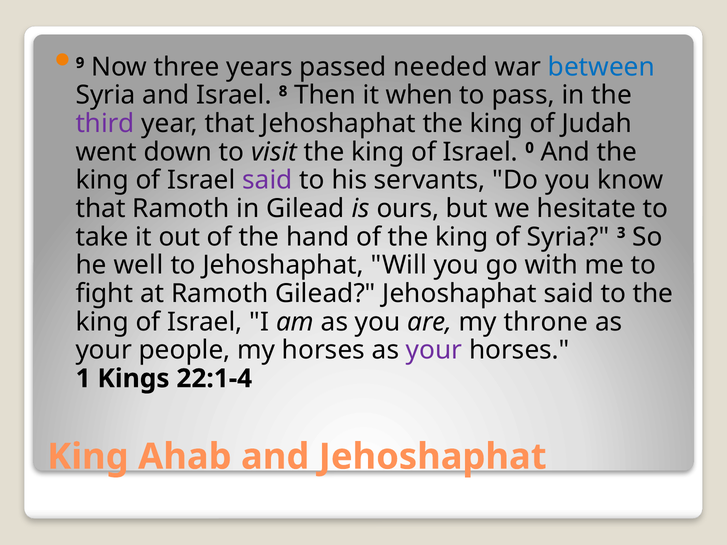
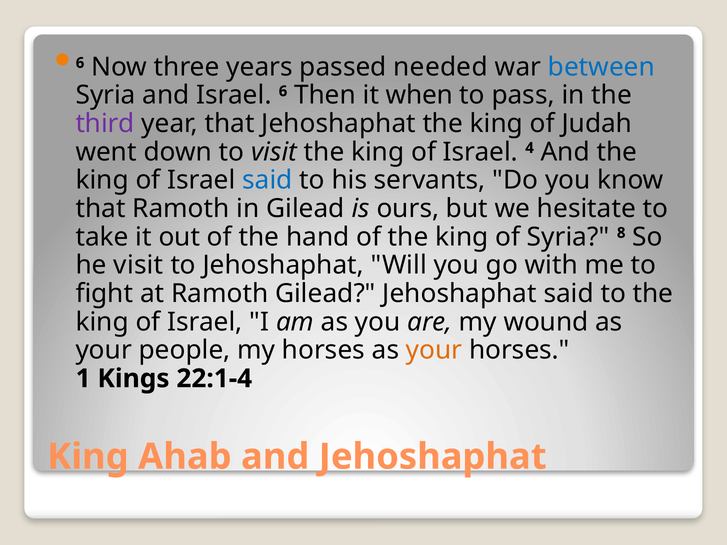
9: 9 -> 6 (80, 63)
Israel 8: 8 -> 6 (283, 91)
0: 0 -> 4 (530, 148)
said colour: purple -> blue (267, 180)
3: 3 -> 8 (621, 233)
he well: well -> visit (138, 265)
throne: throne -> wound (546, 322)
your colour: purple -> orange (434, 350)
